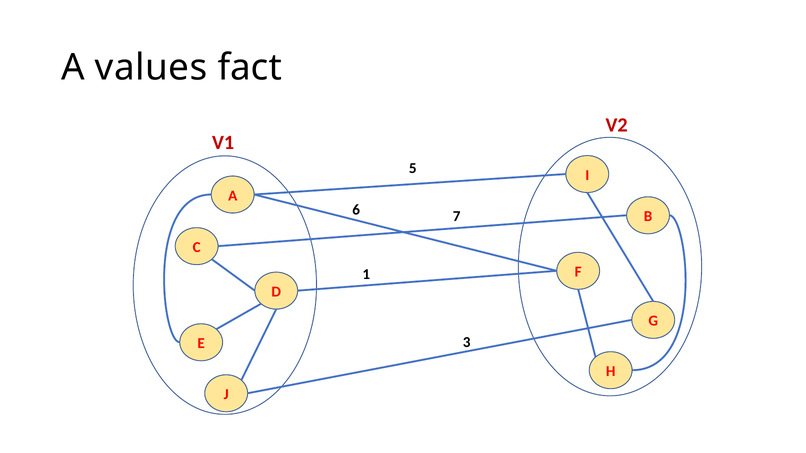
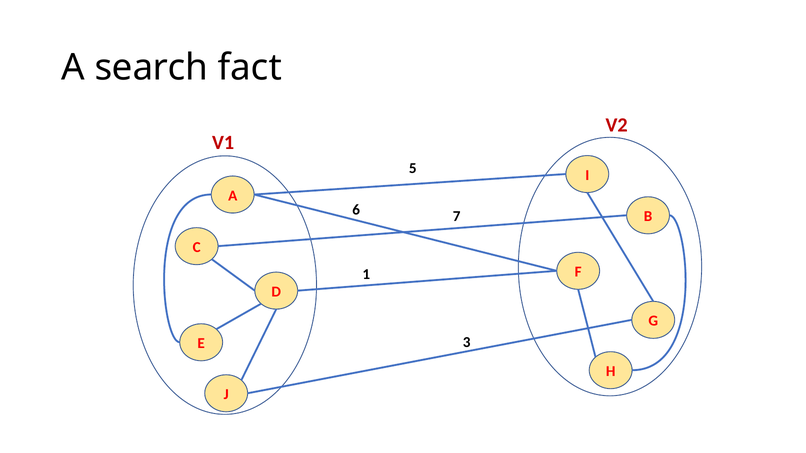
values: values -> search (151, 68)
